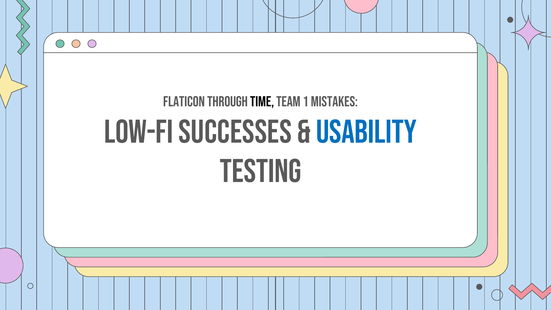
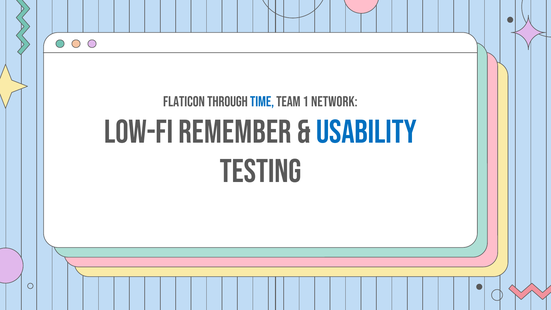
Time colour: black -> blue (262, 102)
Mistakes: Mistakes -> Network (334, 102)
Successes: Successes -> Remember (235, 132)
